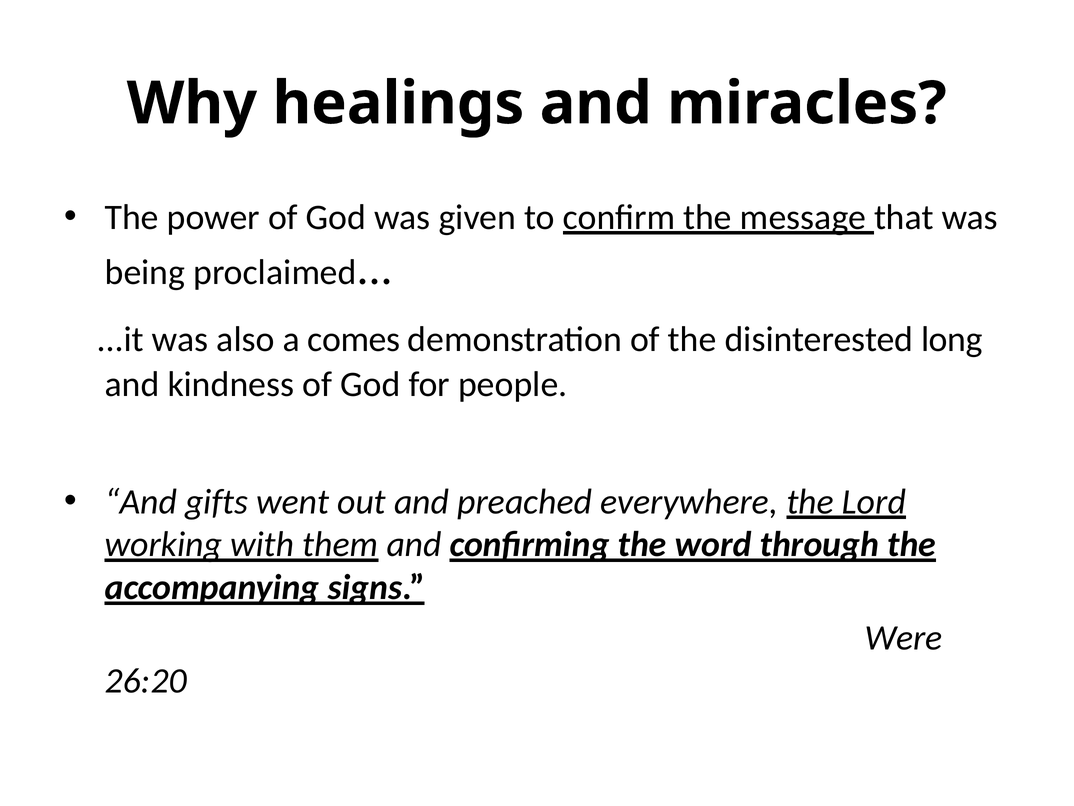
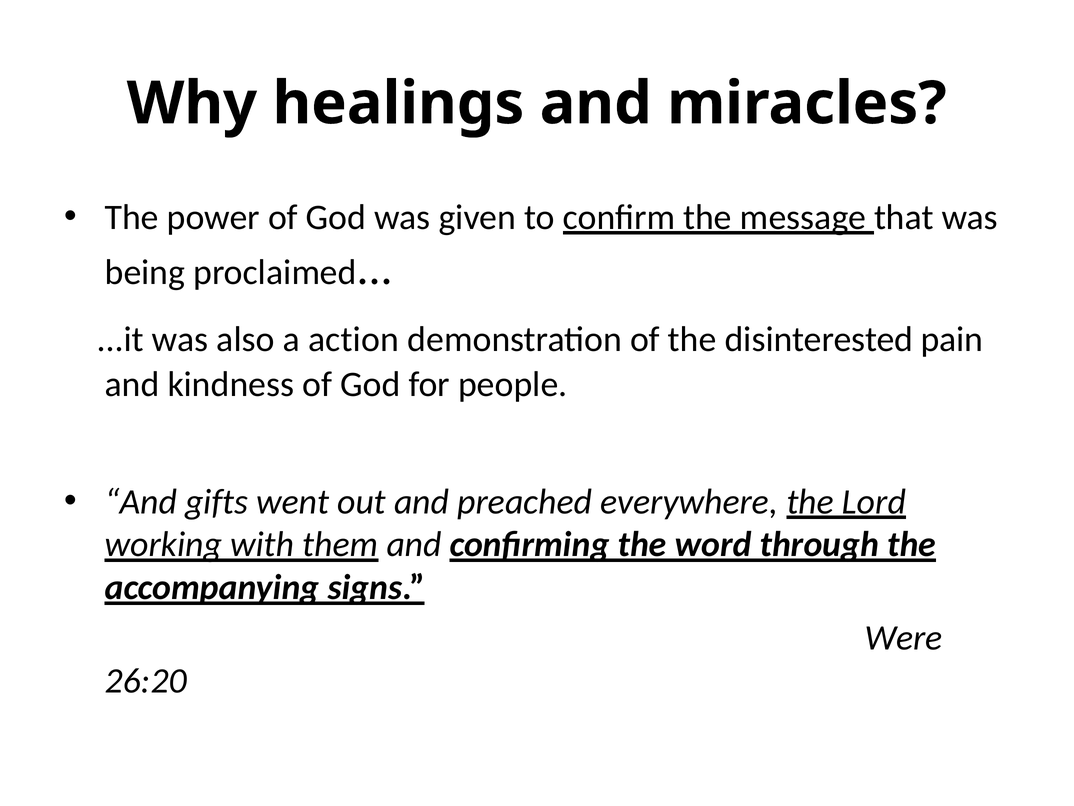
comes: comes -> action (354, 339)
long: long -> pain (952, 339)
